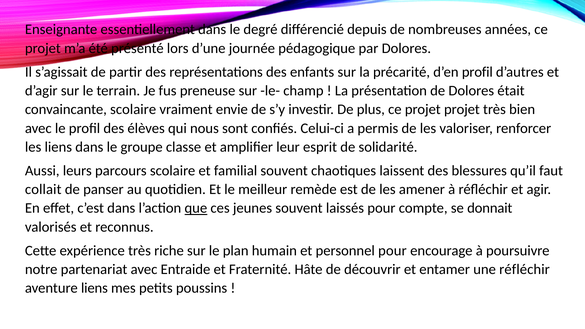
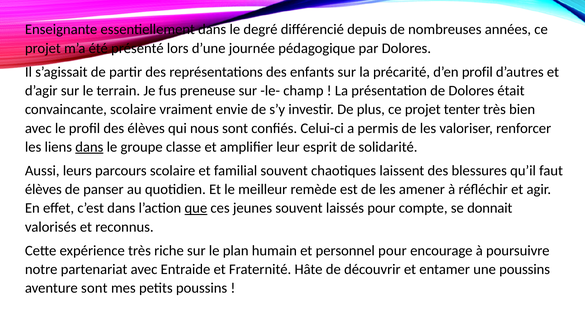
projet projet: projet -> tenter (462, 109)
dans underline: none -> present (89, 147)
collait: collait -> élèves (43, 189)
une réfléchir: réfléchir -> poussins (525, 269)
aventure liens: liens -> sont (94, 288)
